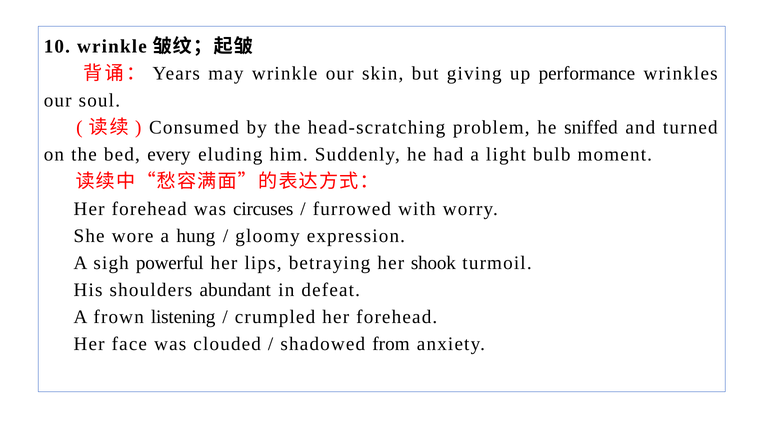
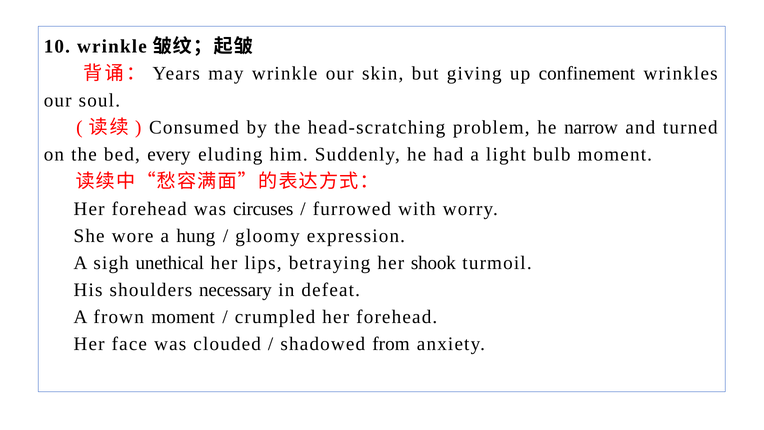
performance: performance -> confinement (587, 73)
sniffed: sniffed -> narrow (591, 127)
powerful: powerful -> unethical (170, 263)
abundant: abundant -> necessary (235, 290)
frown listening: listening -> moment (183, 317)
